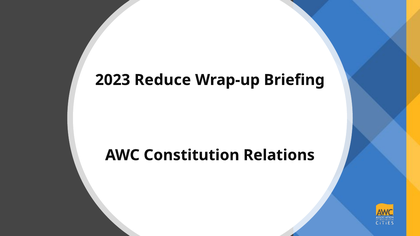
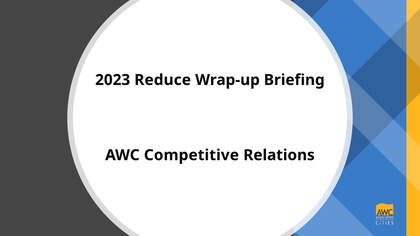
Constitution: Constitution -> Competitive (191, 155)
